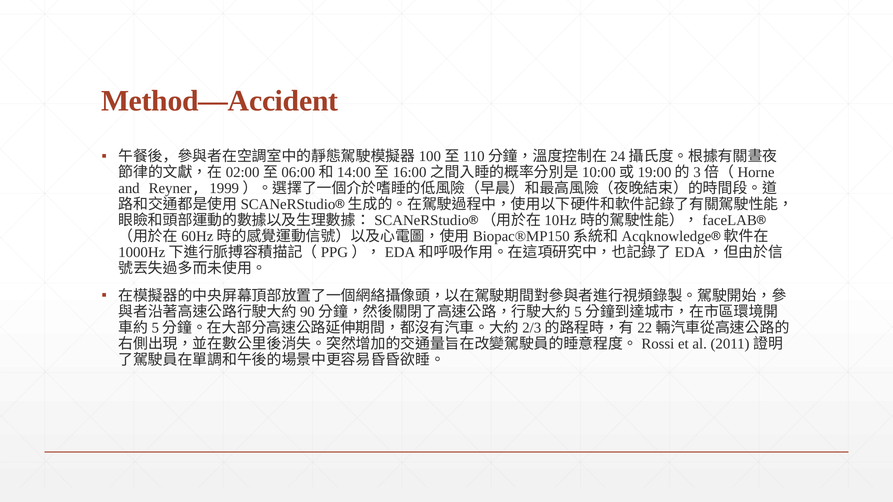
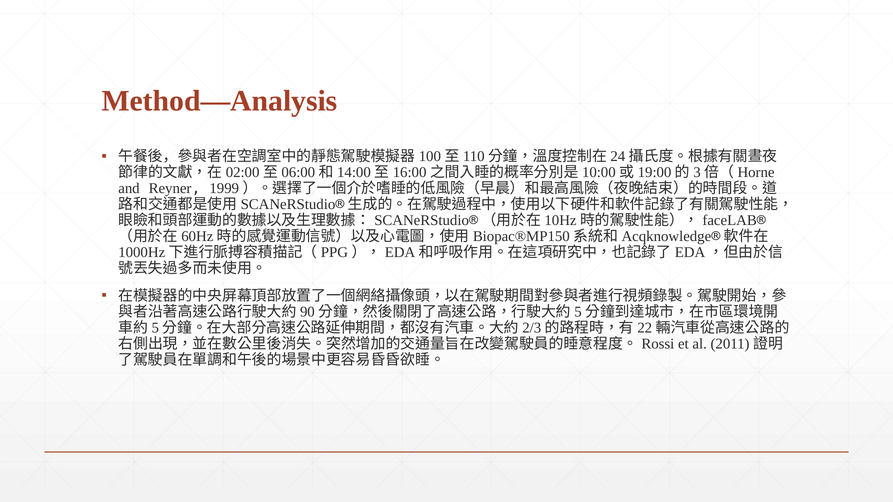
Method—Accident: Method—Accident -> Method—Analysis (220, 101)
